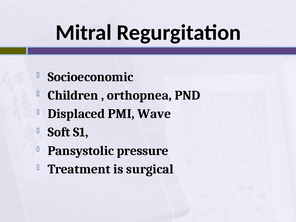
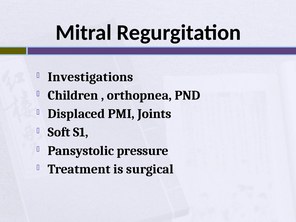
Socioeconomic: Socioeconomic -> Investigations (90, 77)
Wave: Wave -> Joints (154, 114)
